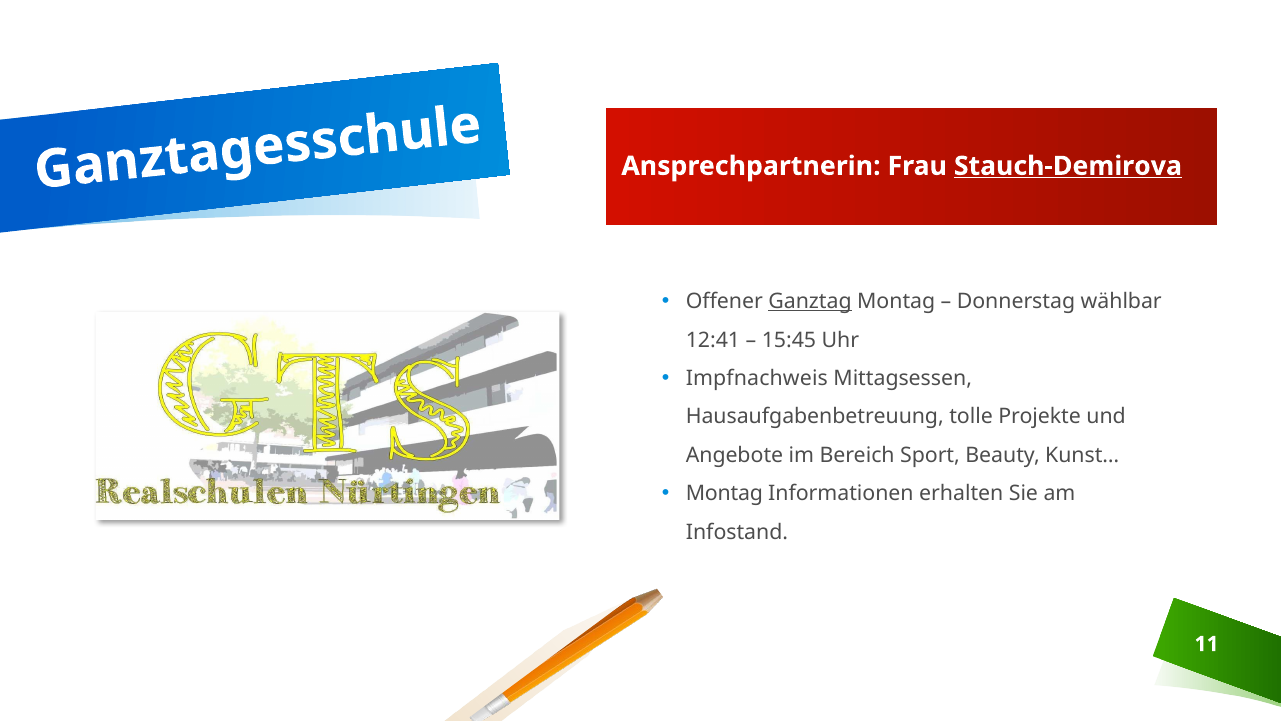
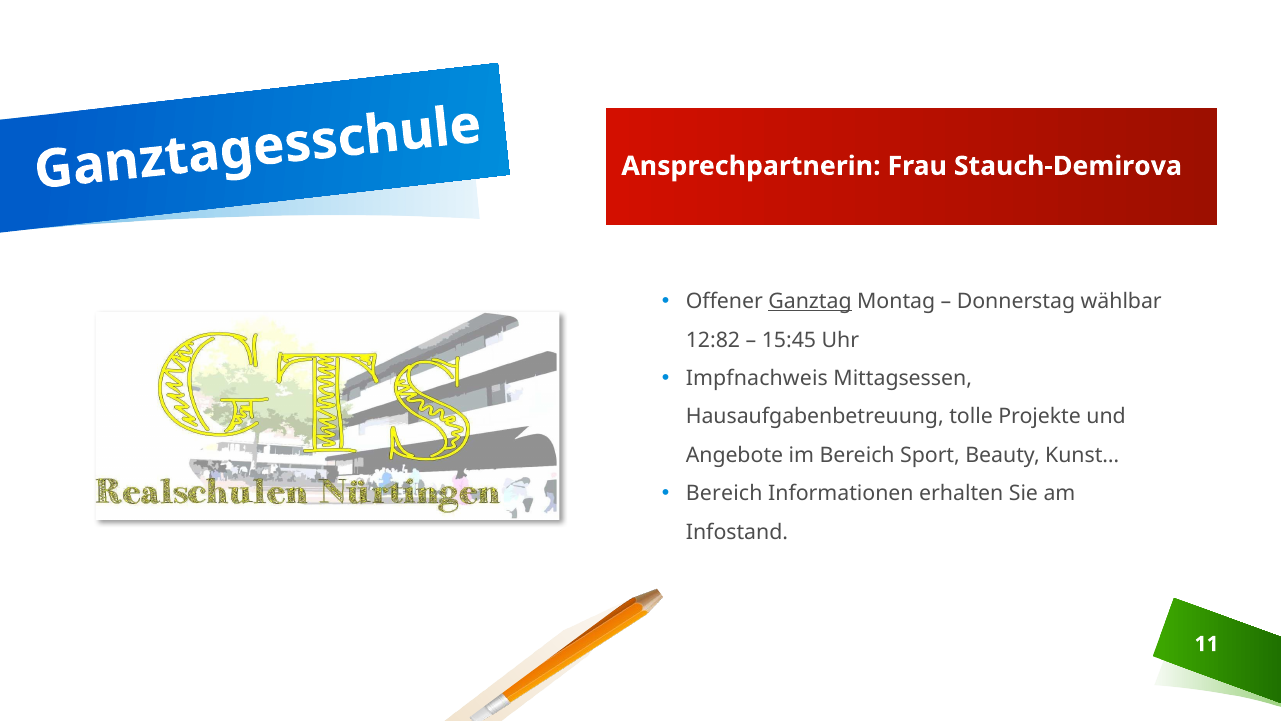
Stauch-Demirova underline: present -> none (1068, 166)
12:41: 12:41 -> 12:82 (713, 340)
Montag: Montag -> Bereich (724, 493)
